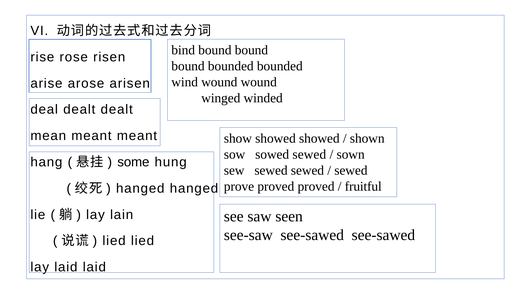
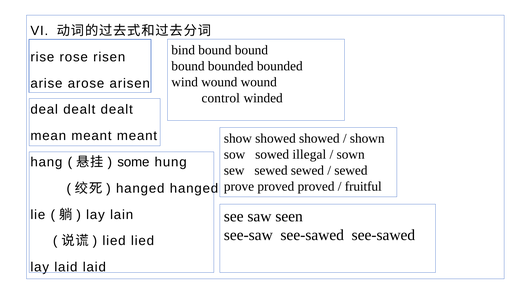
winged: winged -> control (221, 98)
sowed sewed: sewed -> illegal (309, 154)
